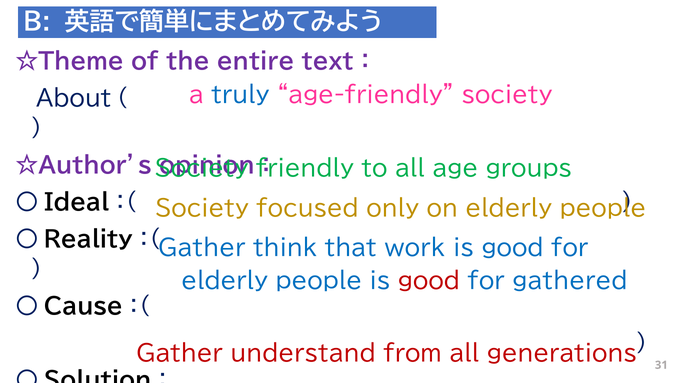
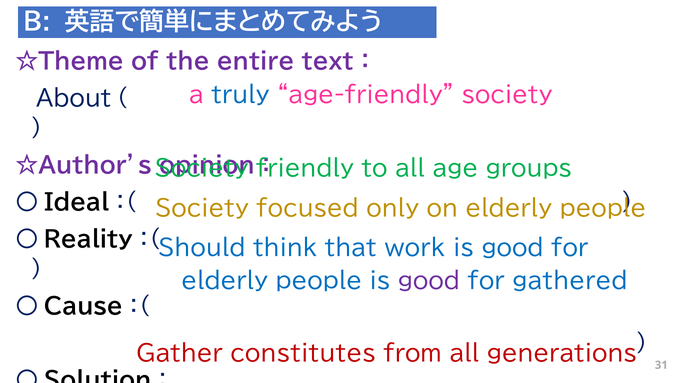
Gather: Gather -> Should (202, 248)
good colour: red -> purple (429, 281)
understand: understand -> constitutes (303, 354)
